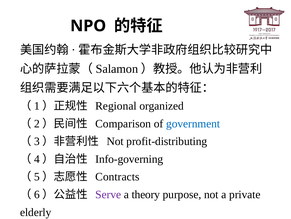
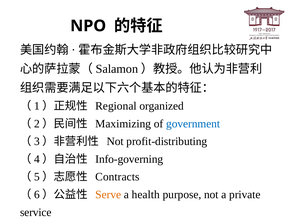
Comparison: Comparison -> Maximizing (123, 123)
Serve colour: purple -> orange (108, 194)
theory: theory -> health (146, 194)
elderly: elderly -> service (36, 212)
